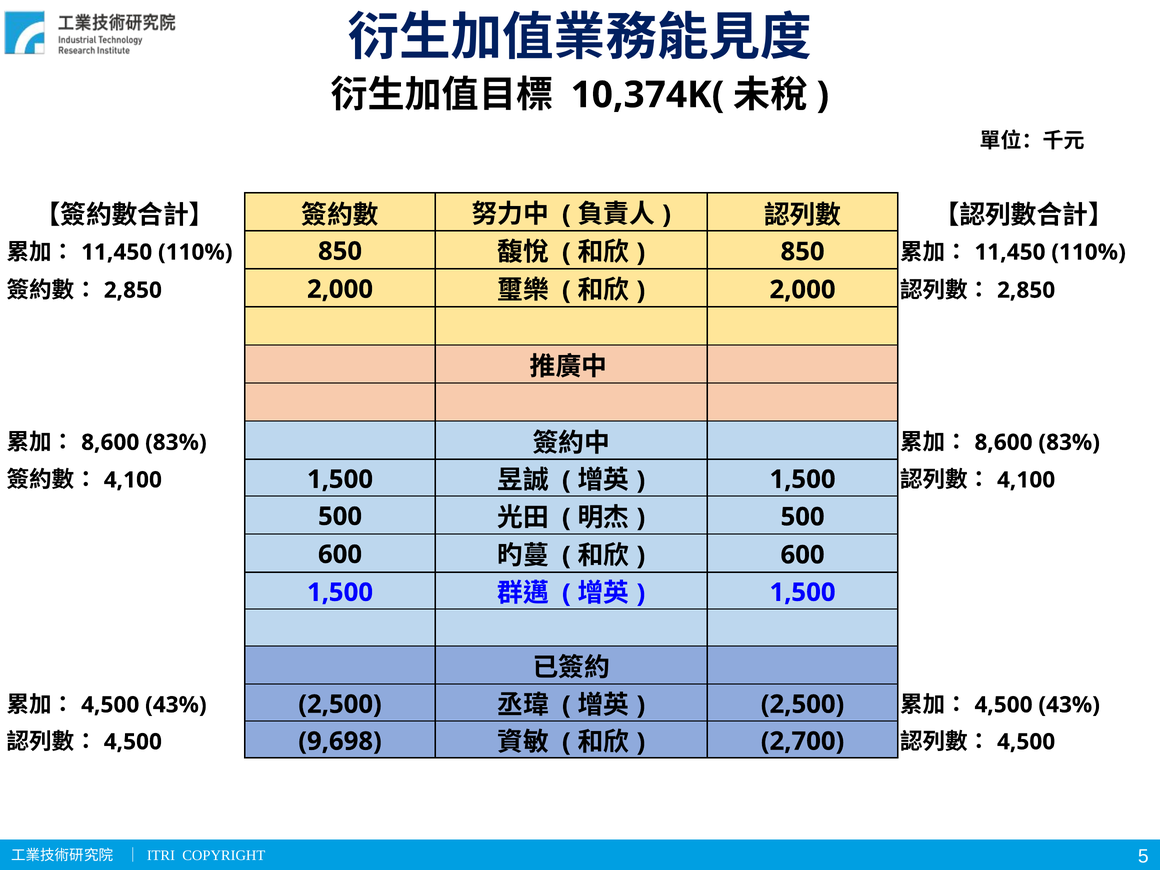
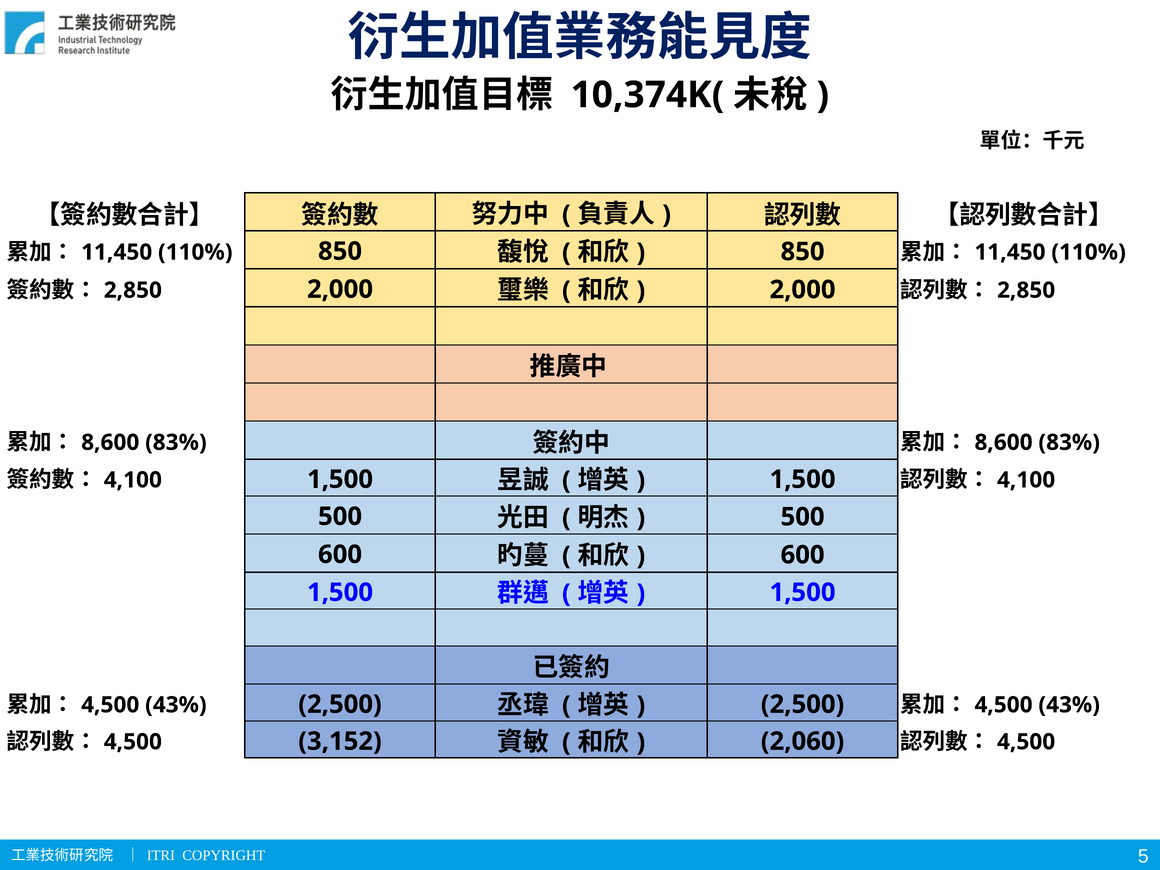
9,698: 9,698 -> 3,152 (340, 741)
2,700: 2,700 -> 2,060 (803, 741)
